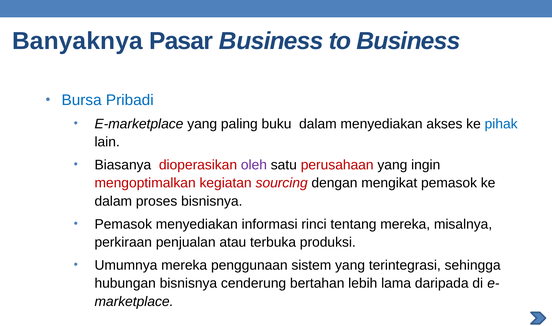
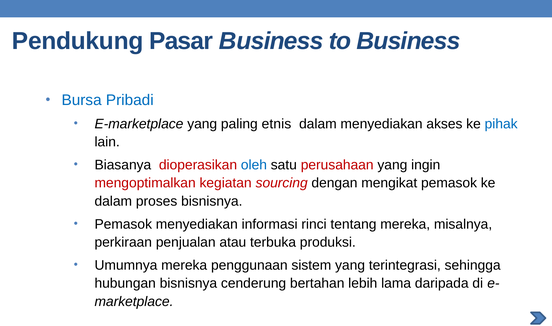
Banyaknya: Banyaknya -> Pendukung (78, 41)
buku: buku -> etnis (276, 124)
oleh colour: purple -> blue (254, 165)
